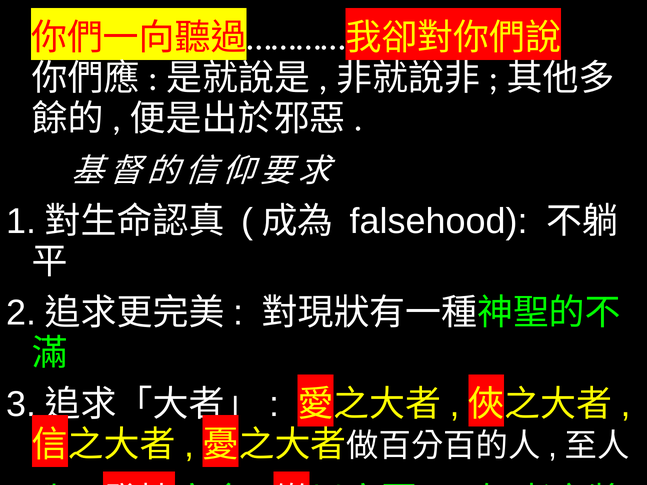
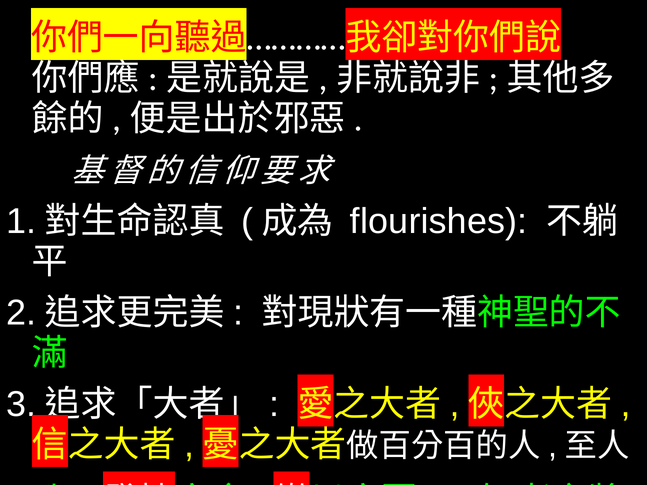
falsehood: falsehood -> flourishes (439, 221)
